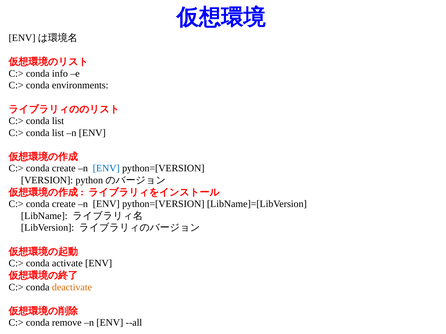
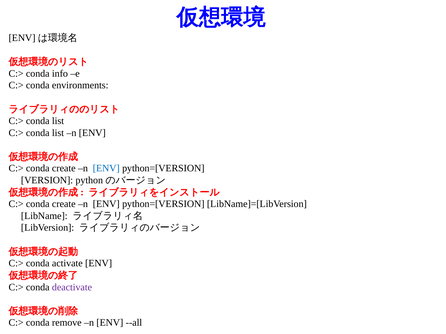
deactivate colour: orange -> purple (72, 288)
